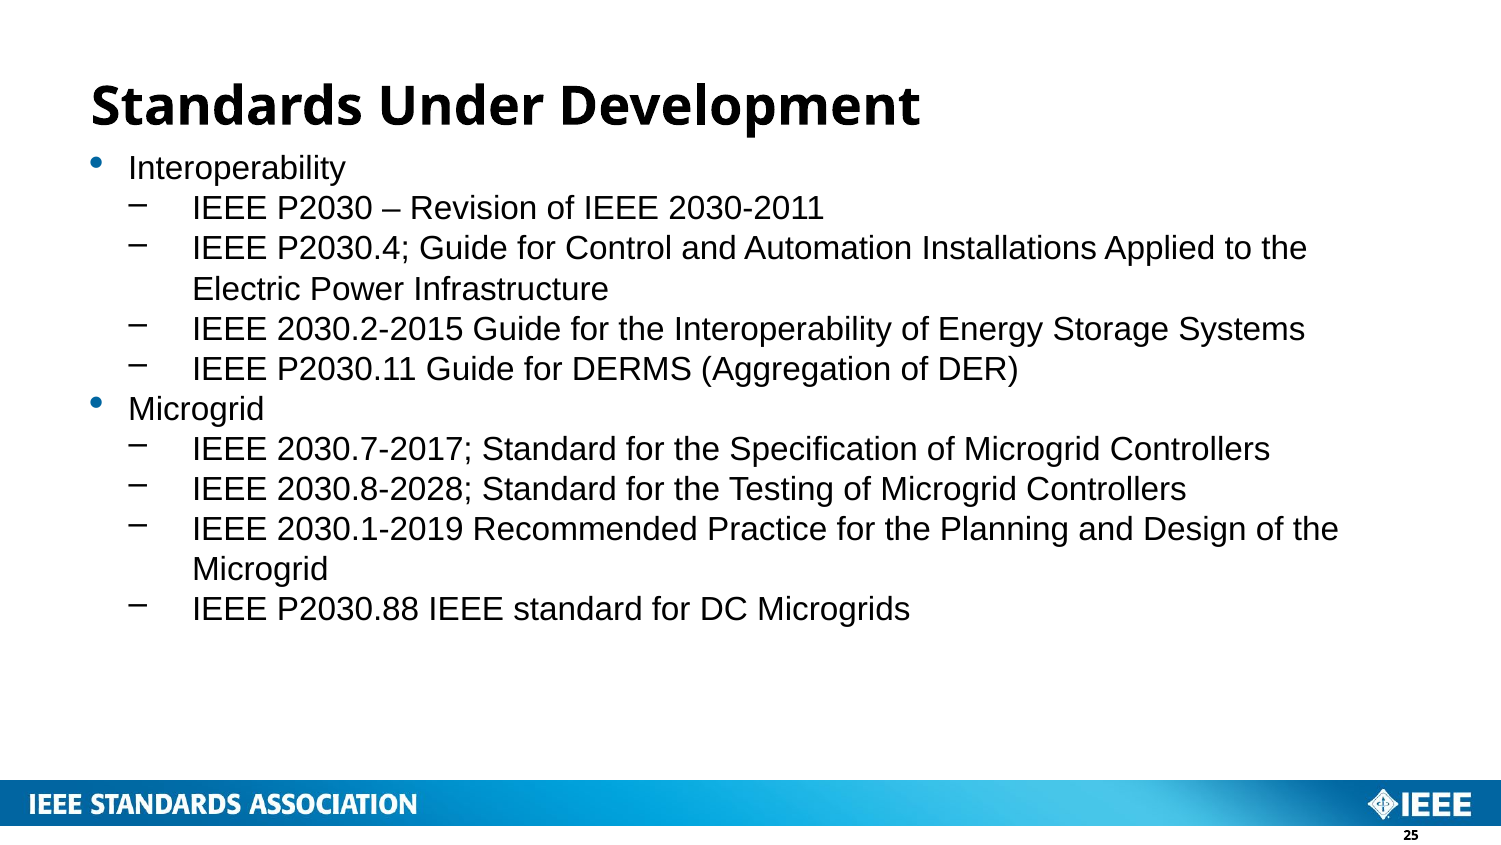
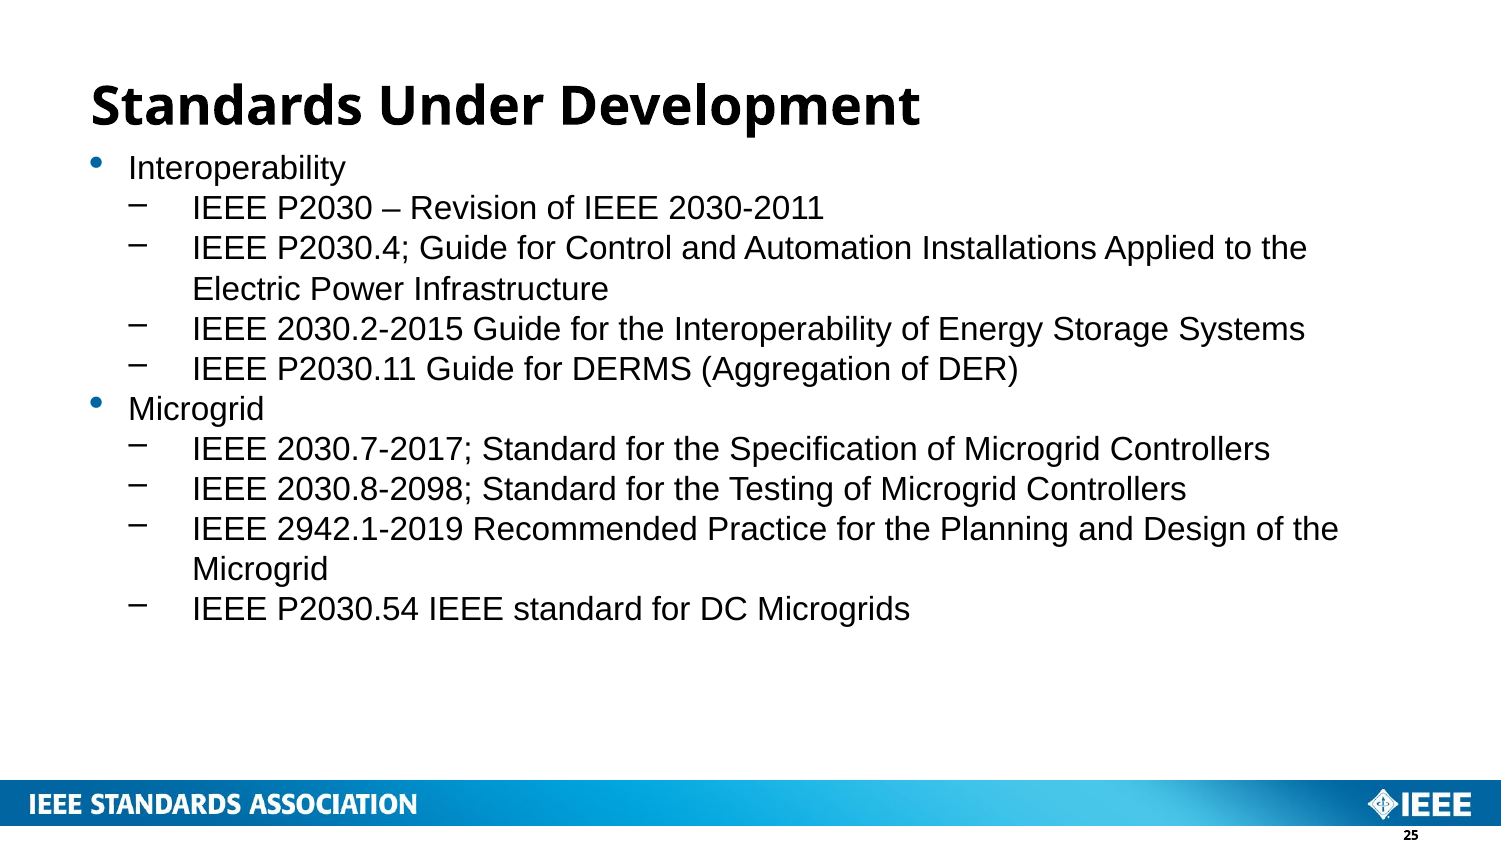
2030.8-2028: 2030.8-2028 -> 2030.8-2098 (375, 489)
2030.1-2019: 2030.1-2019 -> 2942.1-2019 (370, 529)
P2030.88: P2030.88 -> P2030.54 (348, 609)
